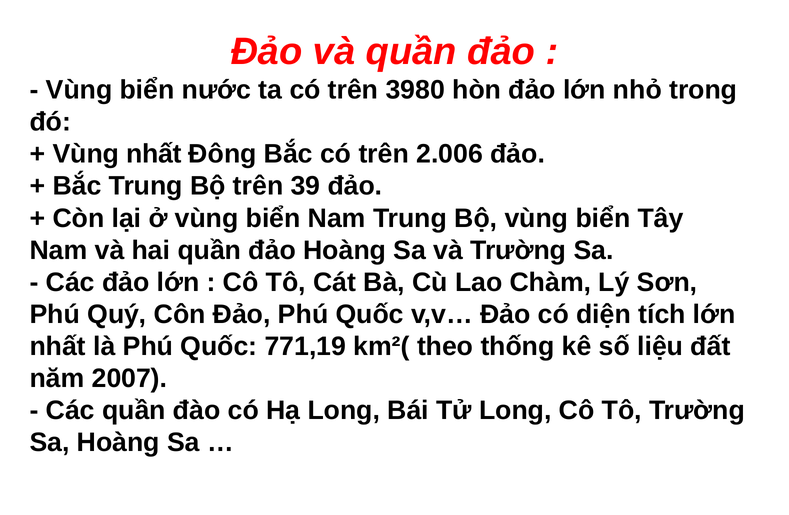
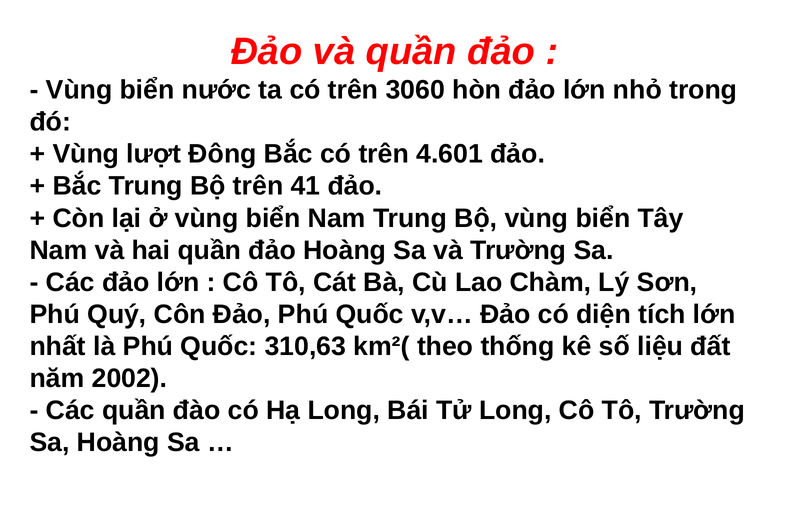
3980: 3980 -> 3060 (415, 90)
Vùng nhất: nhất -> lượt (154, 154)
2.006: 2.006 -> 4.601 (450, 154)
39: 39 -> 41 (305, 186)
771,19: 771,19 -> 310,63 (305, 346)
2007: 2007 -> 2002 (129, 378)
